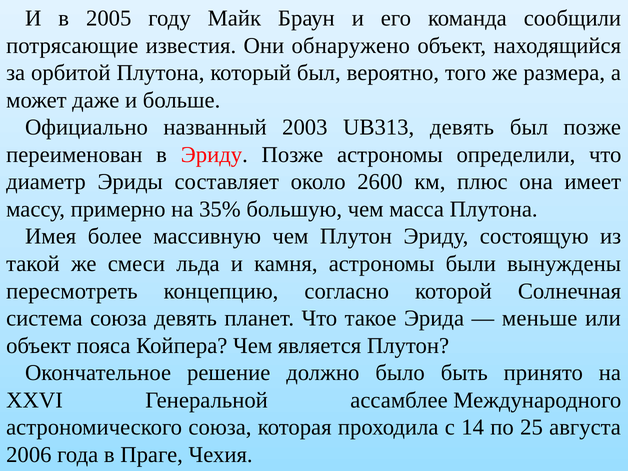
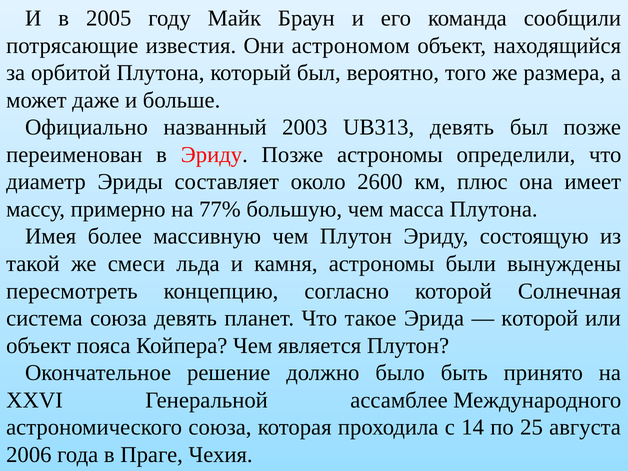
обнаружено: обнаружено -> астрономом (351, 46)
35%: 35% -> 77% (220, 209)
меньше: меньше -> которой (540, 318)
